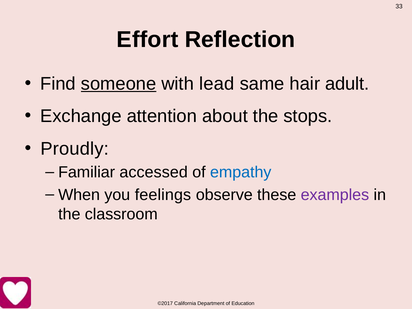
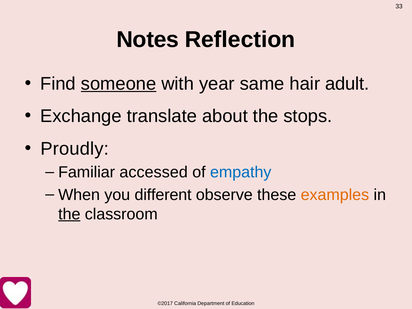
Effort: Effort -> Notes (148, 40)
lead: lead -> year (217, 84)
attention: attention -> translate (162, 116)
feelings: feelings -> different (163, 195)
examples colour: purple -> orange (335, 195)
the underline: none -> present (69, 214)
